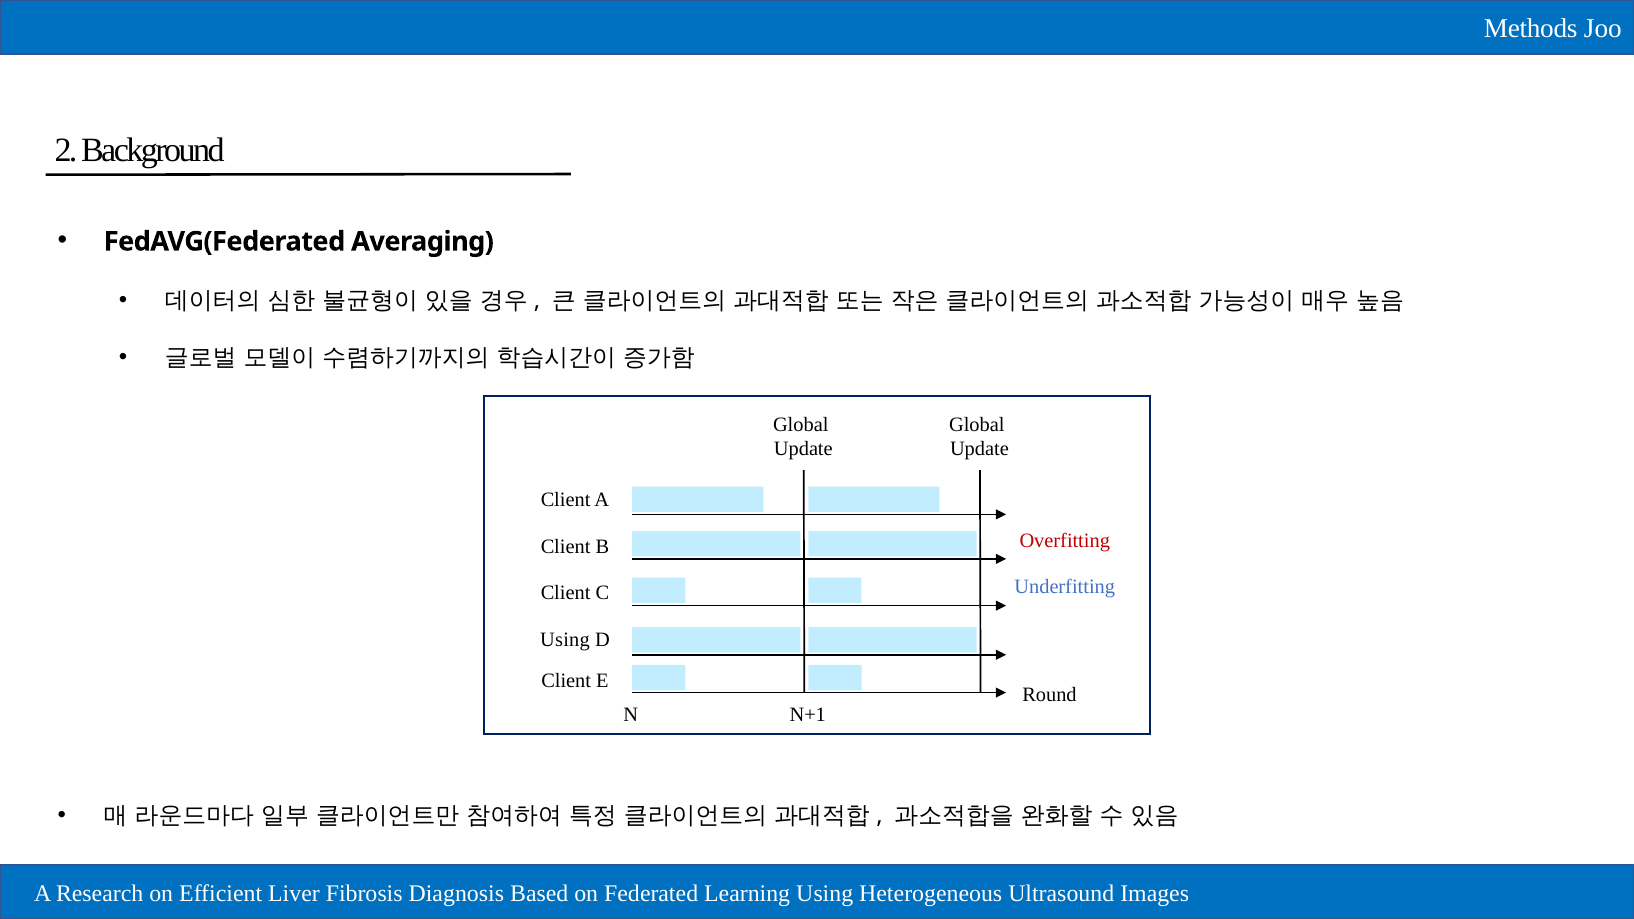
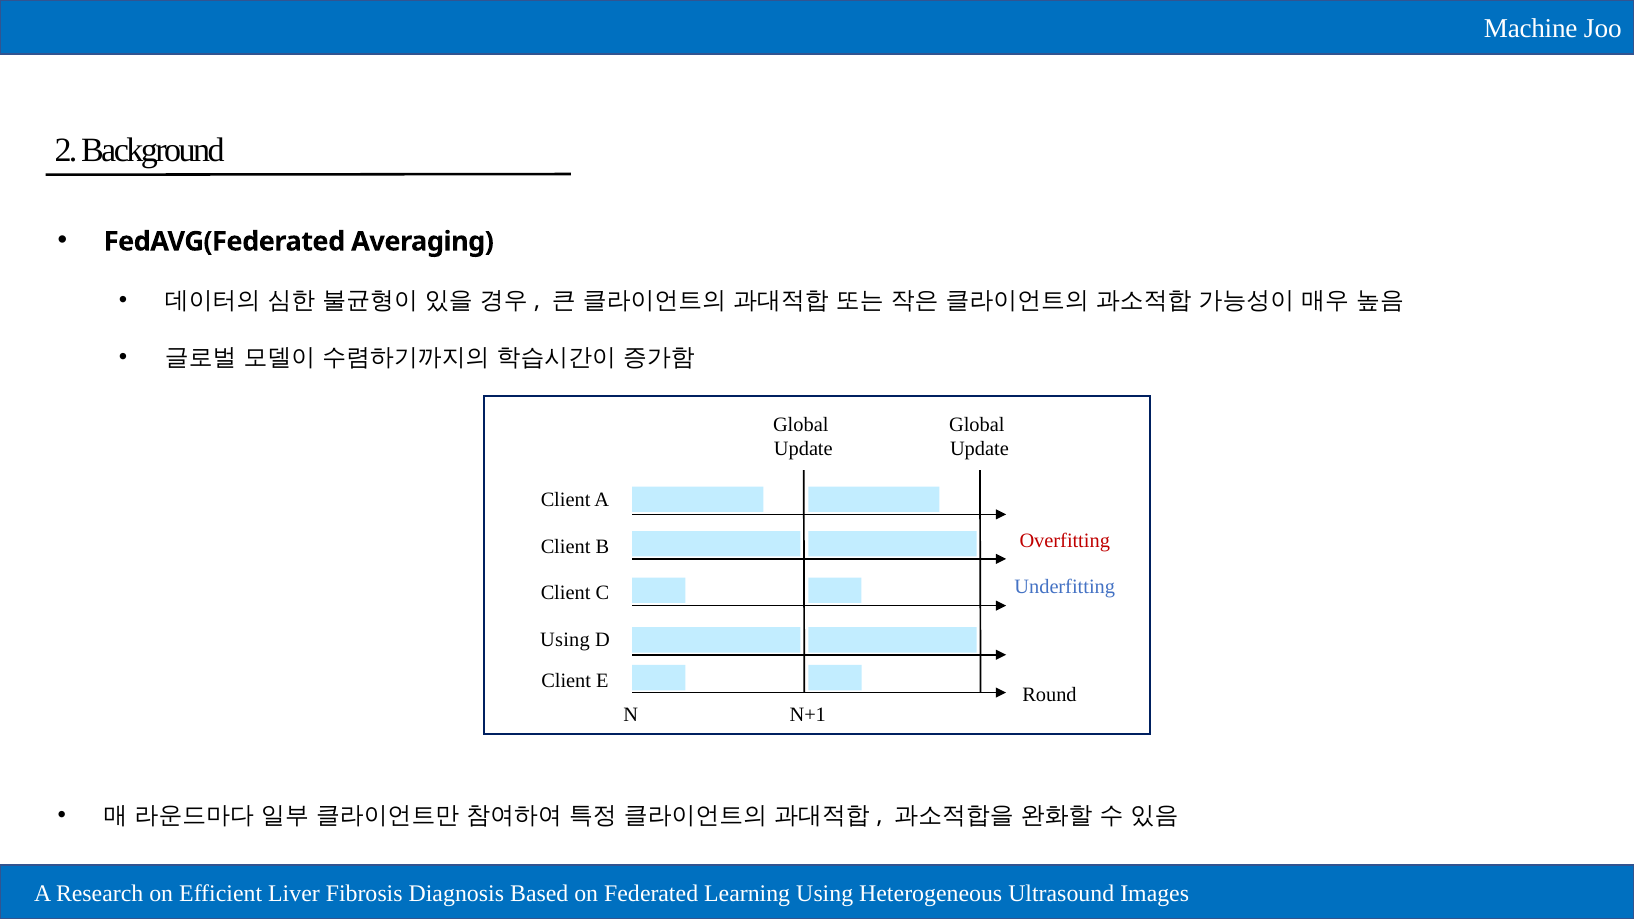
Methods: Methods -> Machine (1531, 29)
